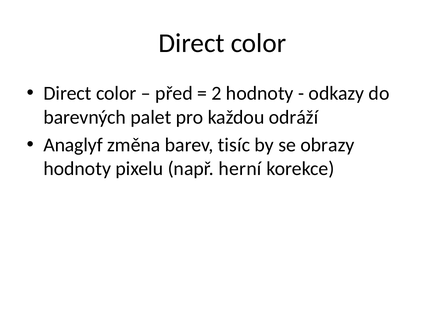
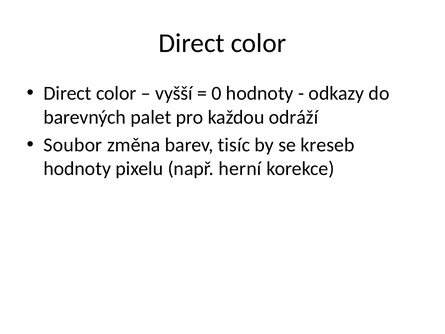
před: před -> vyšší (174, 93)
2: 2 -> 0 (216, 93)
Anaglyf: Anaglyf -> Soubor (73, 145)
obrazy: obrazy -> kreseb (327, 145)
